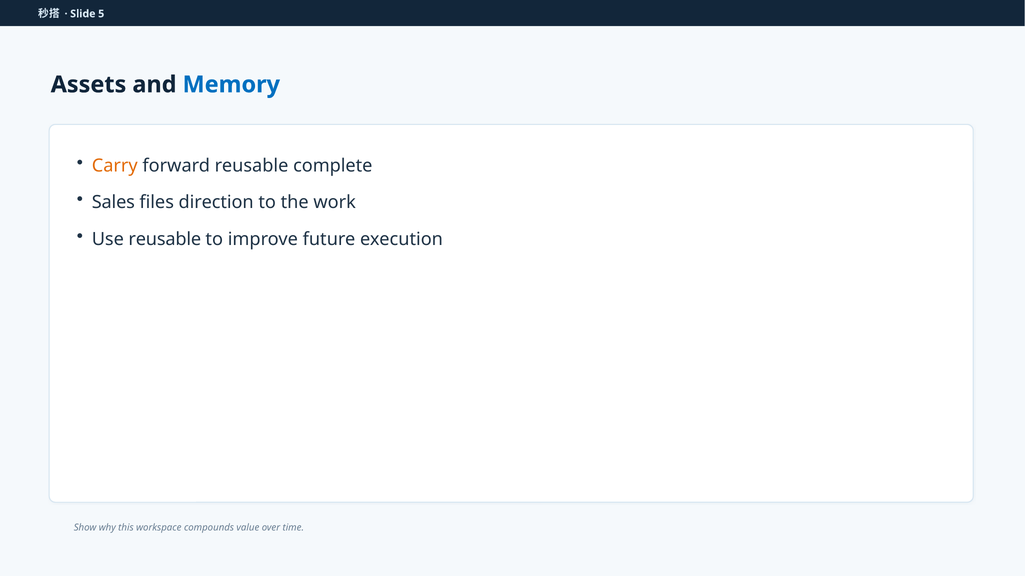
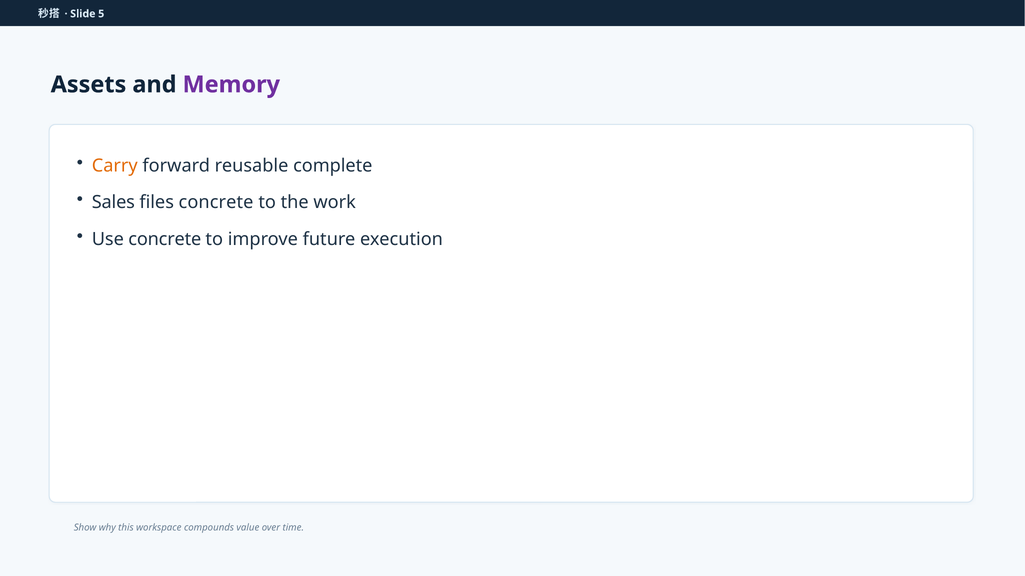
Memory colour: blue -> purple (231, 85)
files direction: direction -> concrete (216, 203)
Use reusable: reusable -> concrete (165, 239)
